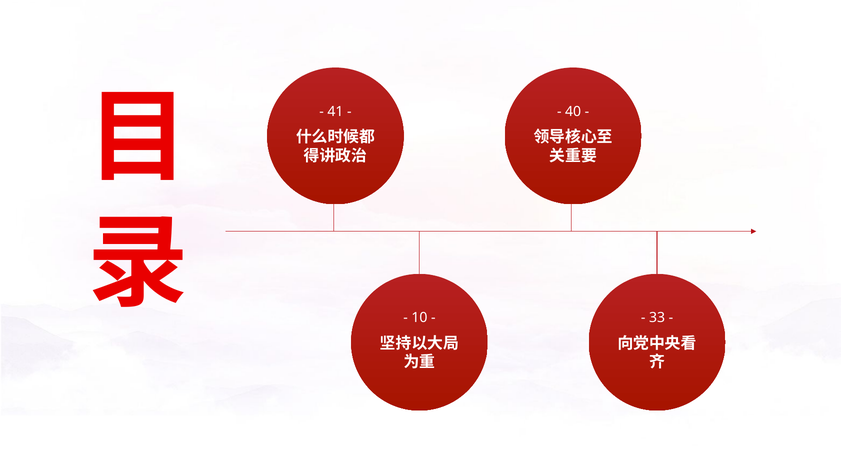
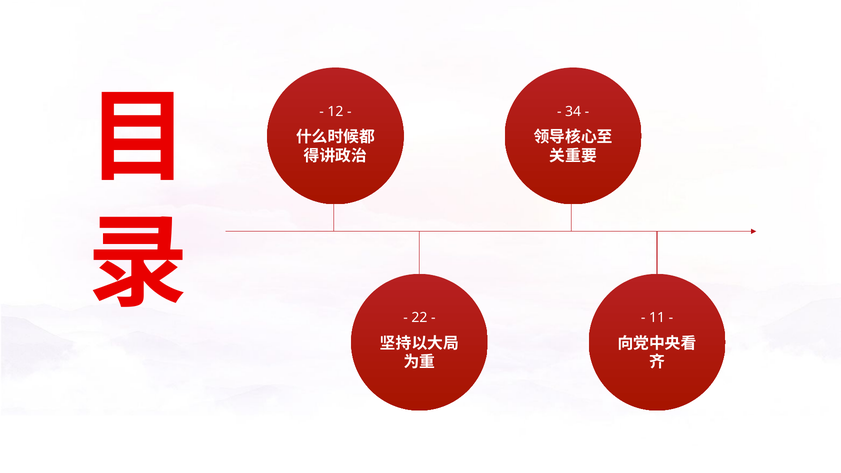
41: 41 -> 12 (335, 111)
40: 40 -> 34 (573, 111)
10: 10 -> 22 (419, 318)
33: 33 -> 11 (657, 318)
